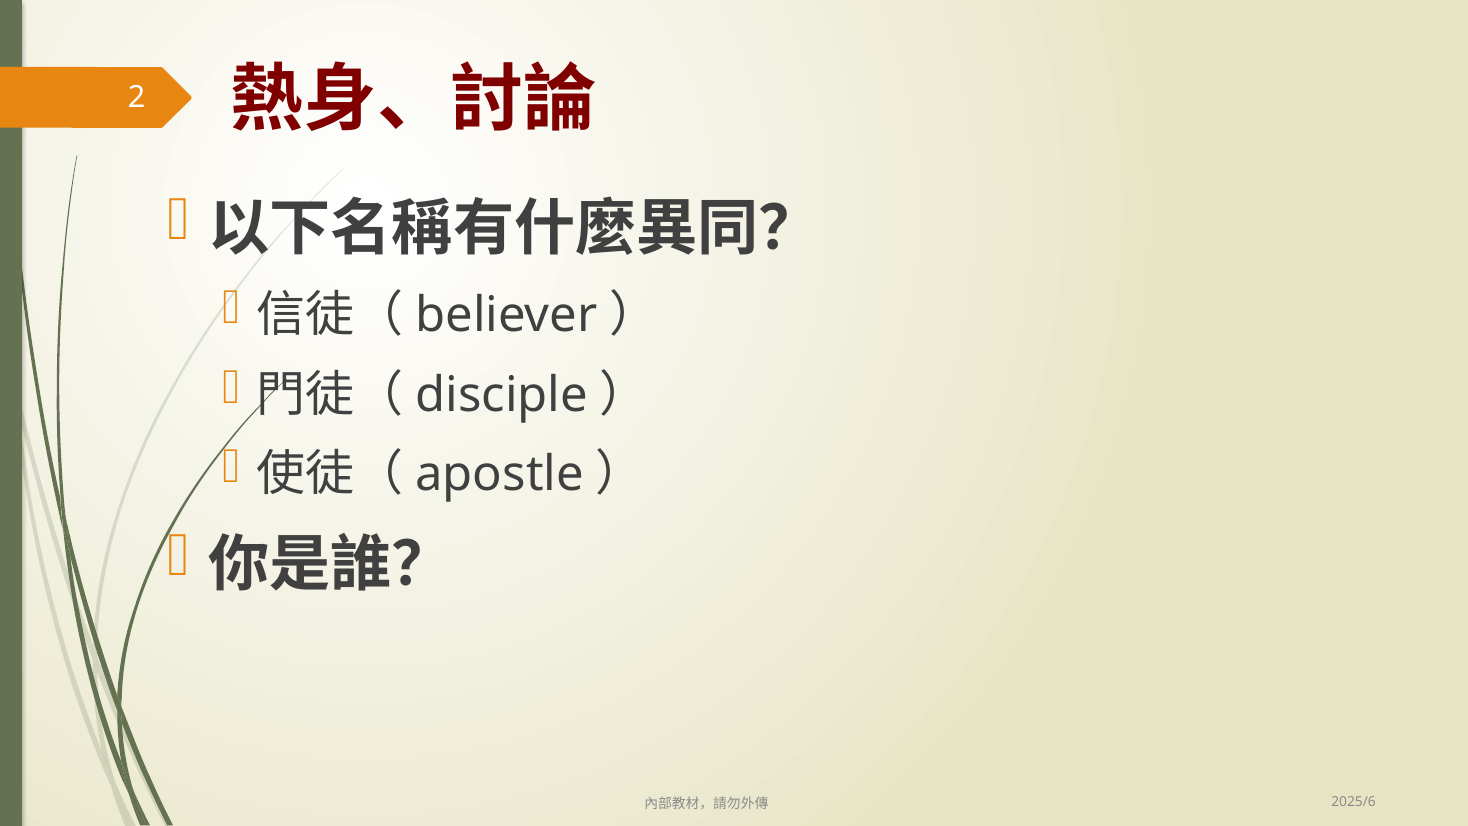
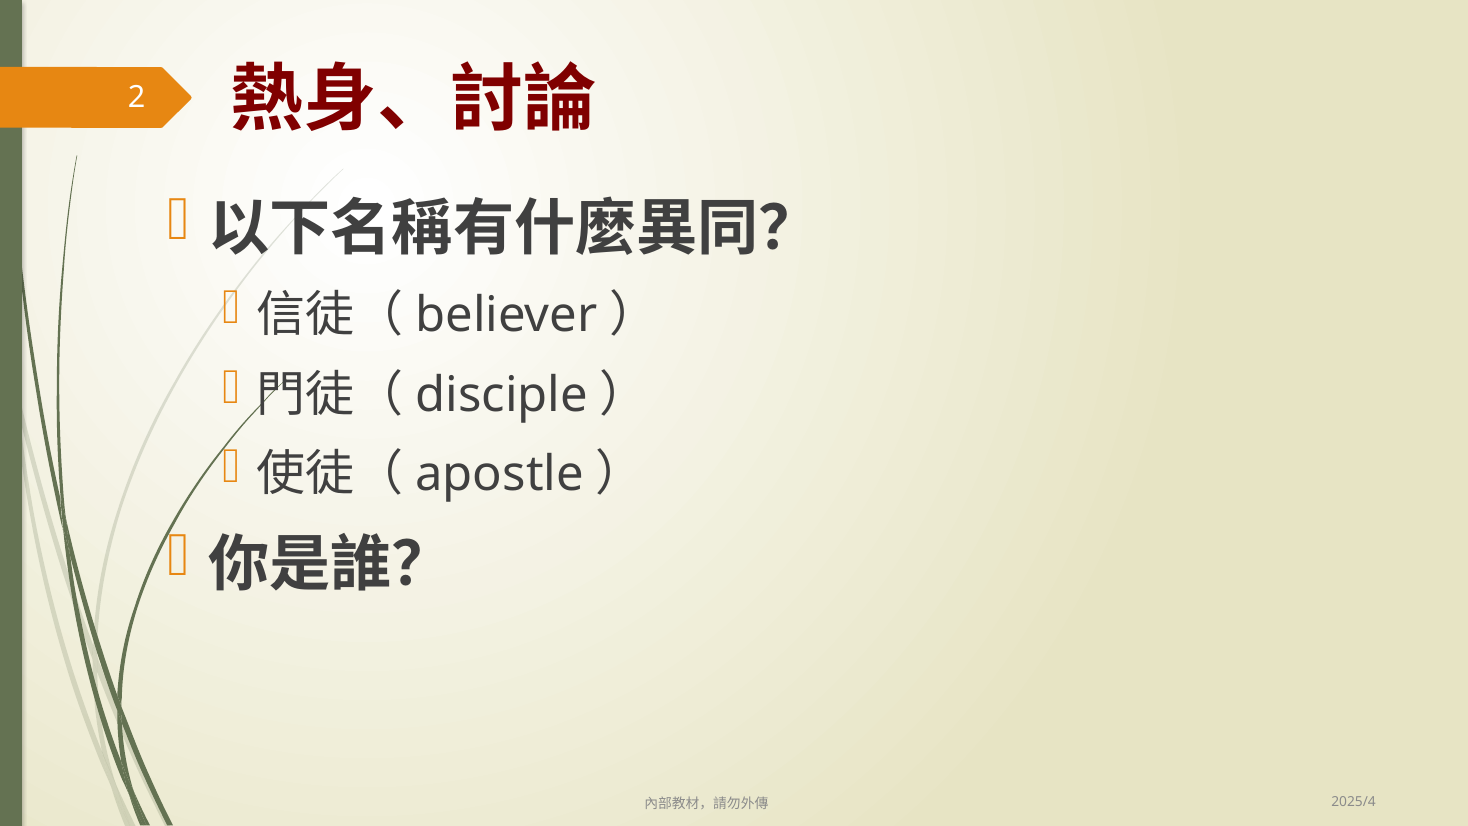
2025/6: 2025/6 -> 2025/4 (1354, 801)
